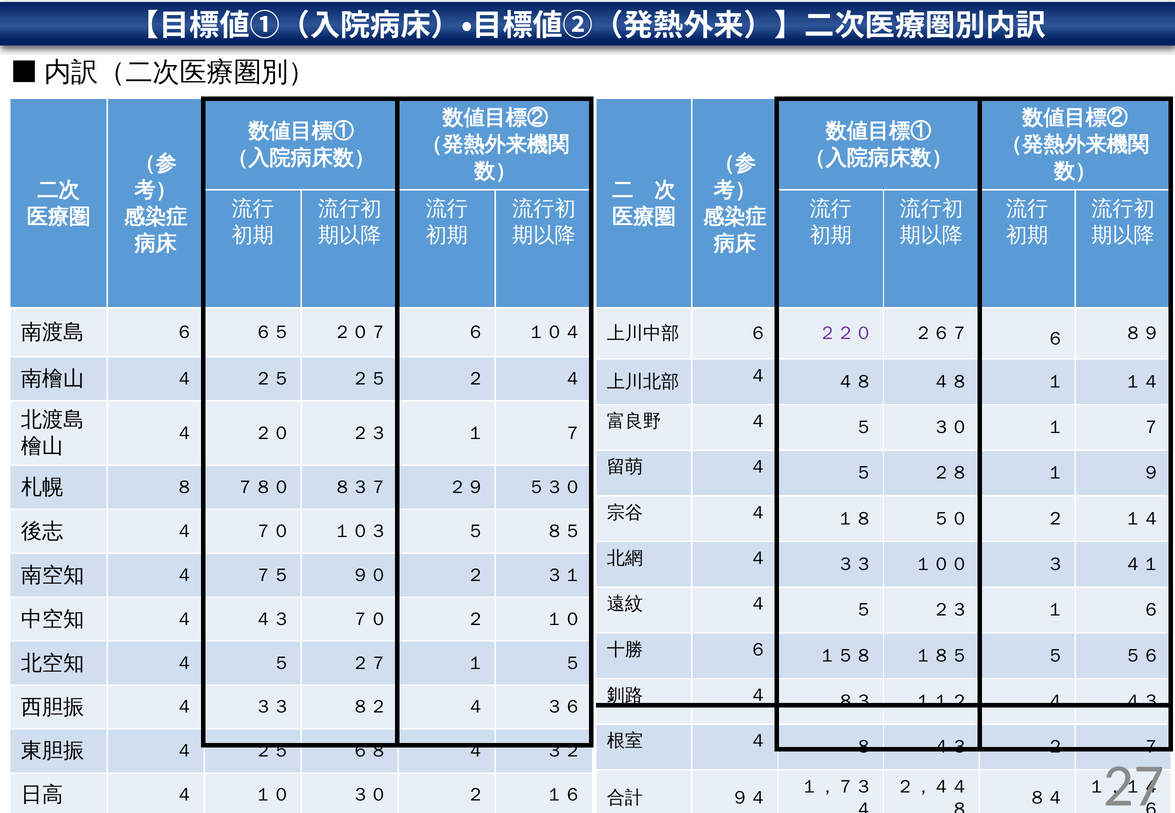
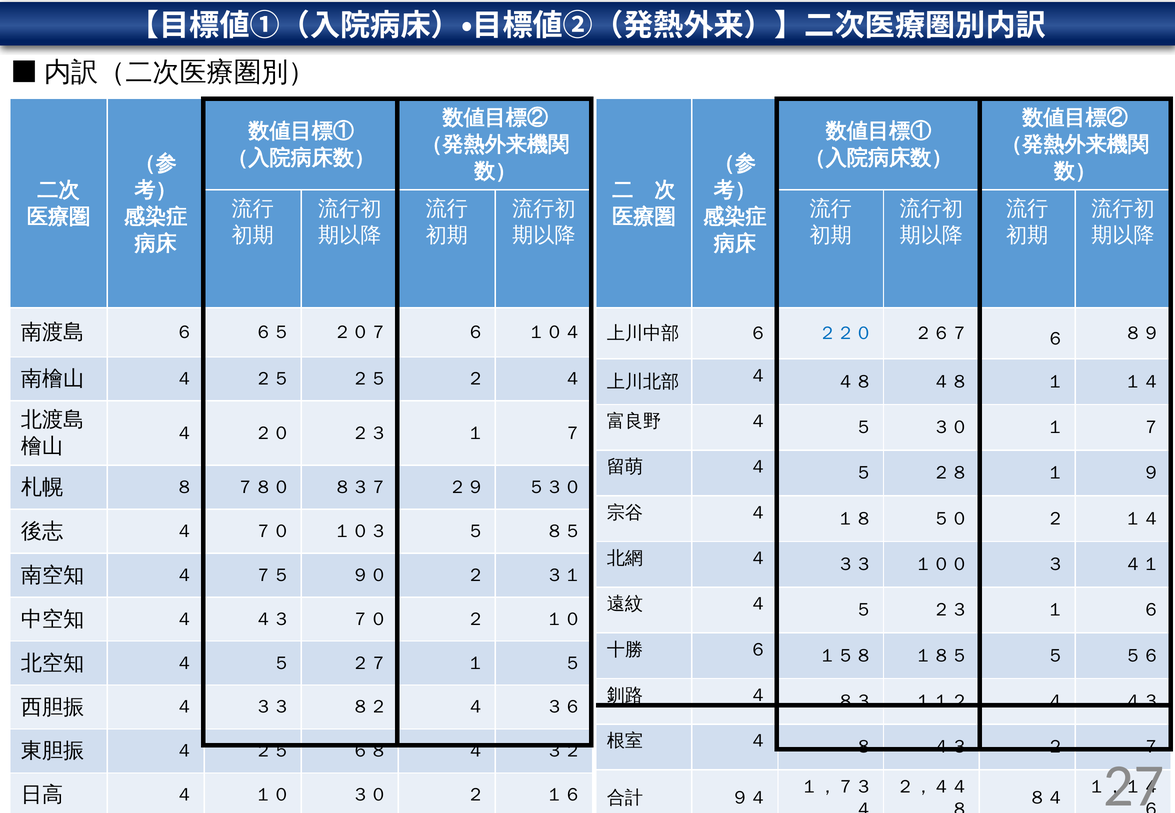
２２０ colour: purple -> blue (846, 333)
